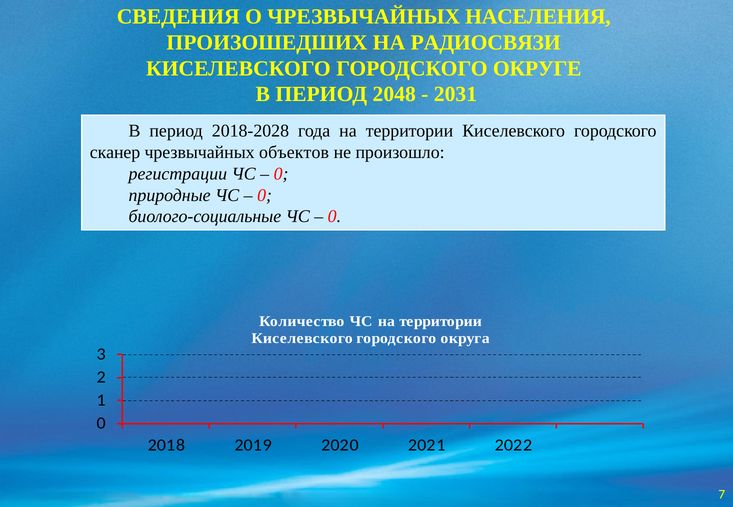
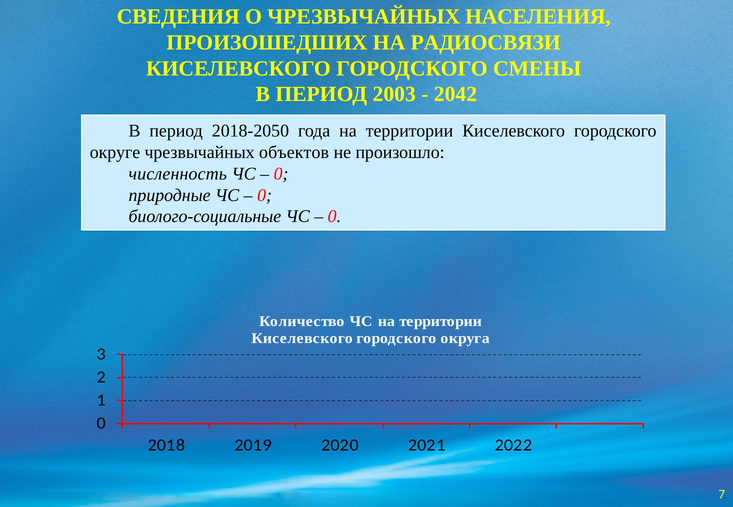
ОКРУГЕ: ОКРУГЕ -> СМЕНЫ (537, 68)
2048: 2048 -> 2003 (394, 94)
2031: 2031 -> 2042 (455, 94)
2018-2028: 2018-2028 -> 2018-2050 (250, 131)
сканер: сканер -> округе (115, 153)
регистрации: регистрации -> численность (178, 174)
